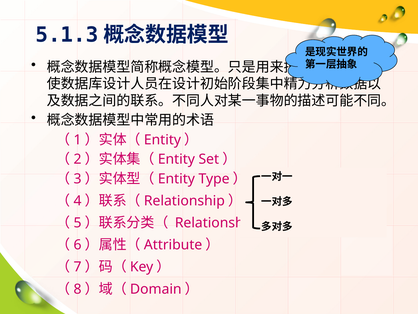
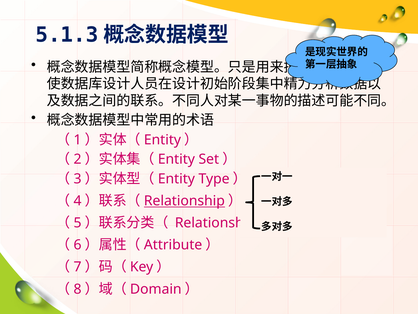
Relationship underline: none -> present (184, 201)
